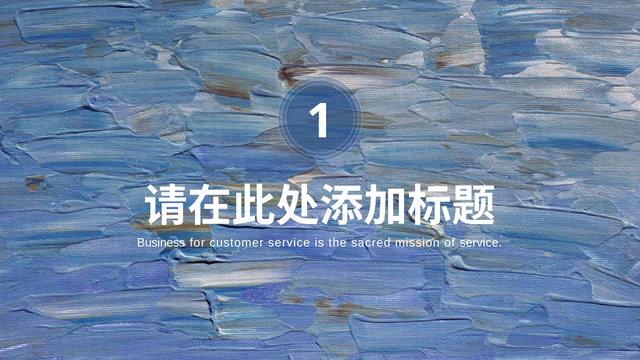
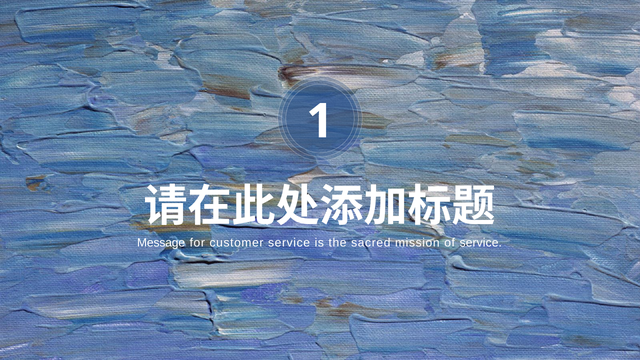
Business: Business -> Message (161, 243)
